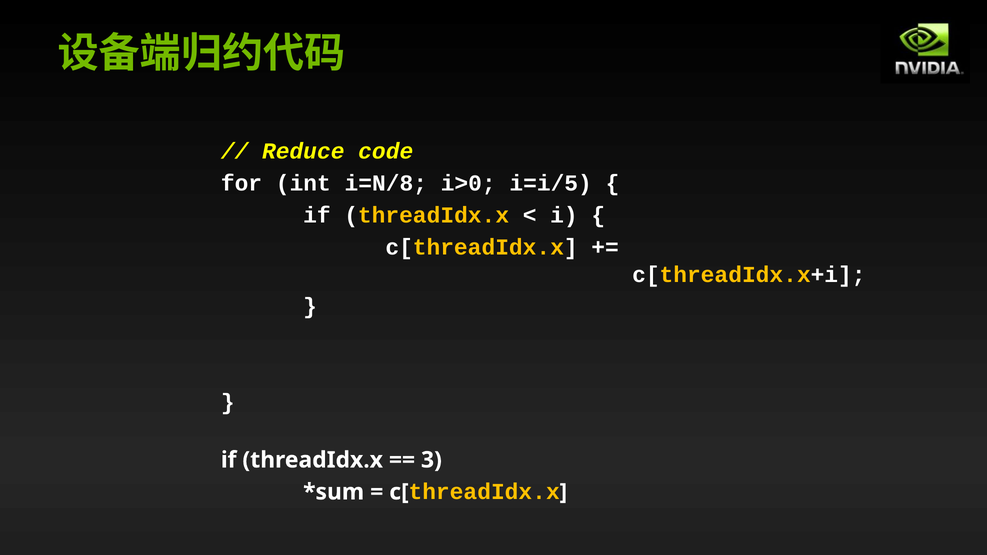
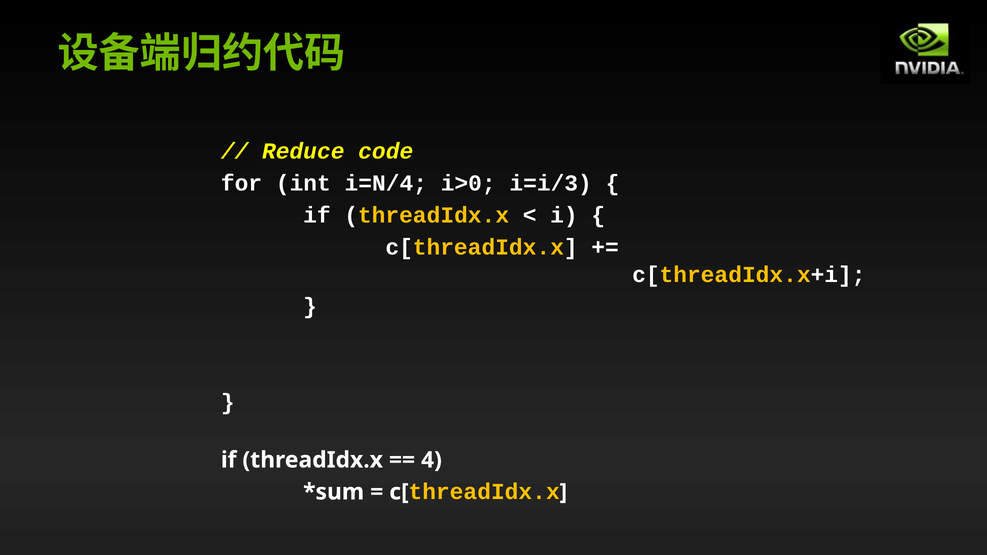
i=N/8: i=N/8 -> i=N/4 (386, 183)
i=i/5: i=i/5 -> i=i/3 (551, 183)
3: 3 -> 4 (431, 460)
